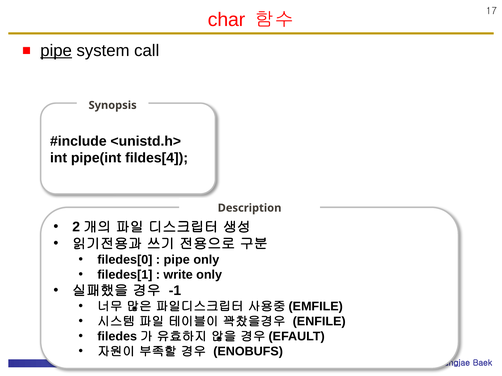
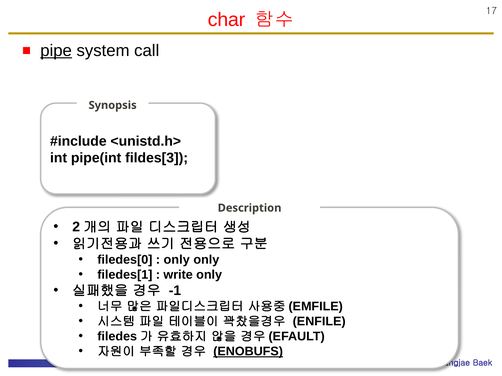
fildes[4: fildes[4 -> fildes[3 (157, 158)
pipe: pipe -> only (177, 260)
ENOBUFS underline: none -> present (248, 352)
